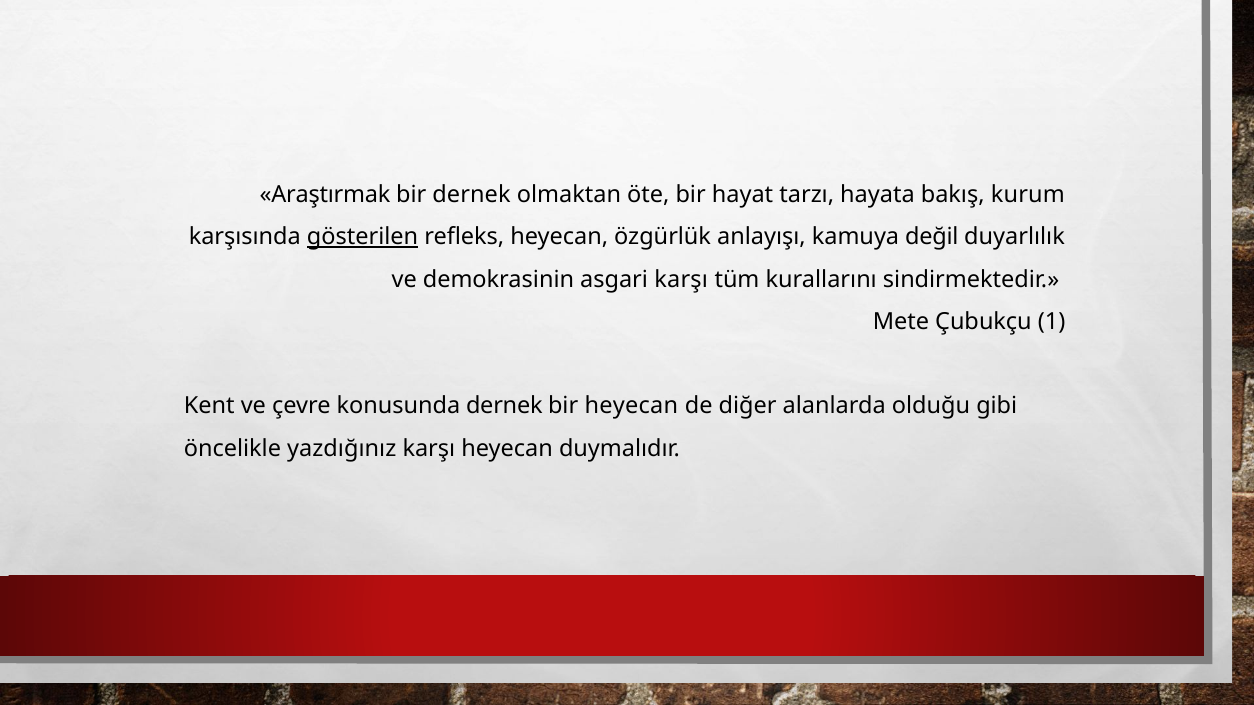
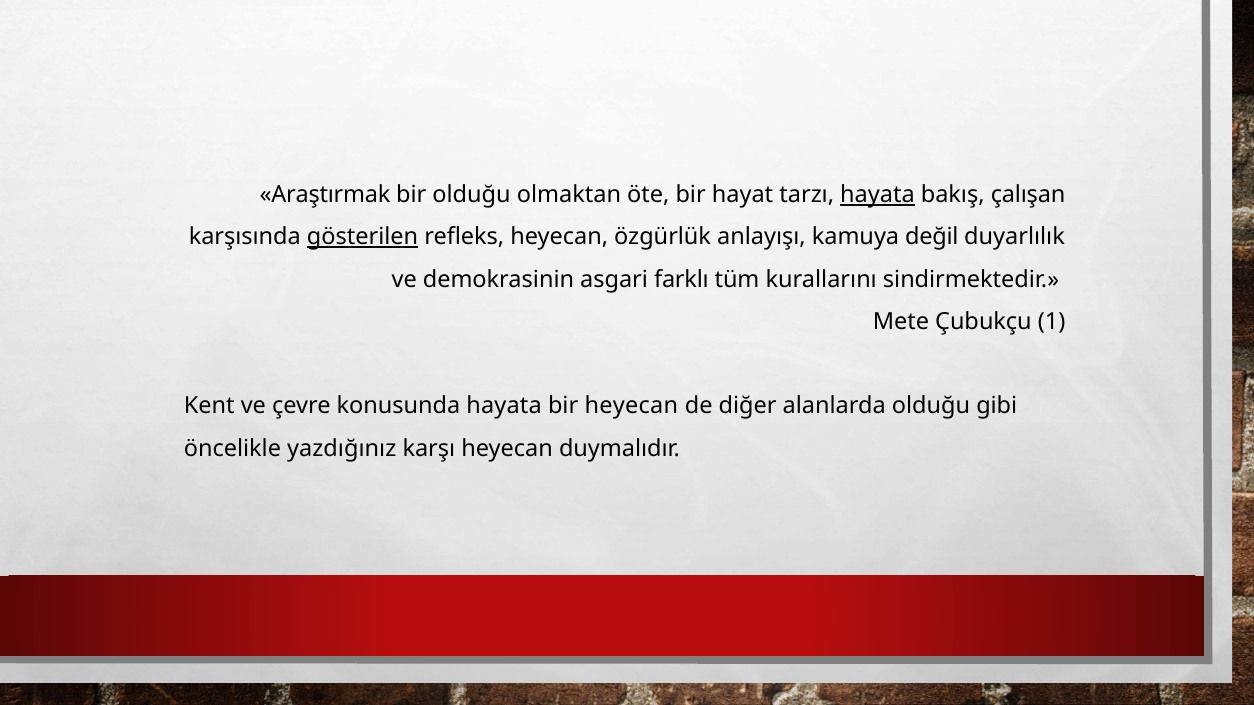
bir dernek: dernek -> olduğu (472, 195)
hayata underline: none -> present (877, 195)
kurum: kurum -> çalışan (1028, 195)
asgari karşı: karşı -> farklı (681, 279)
konusunda dernek: dernek -> hayata (504, 406)
